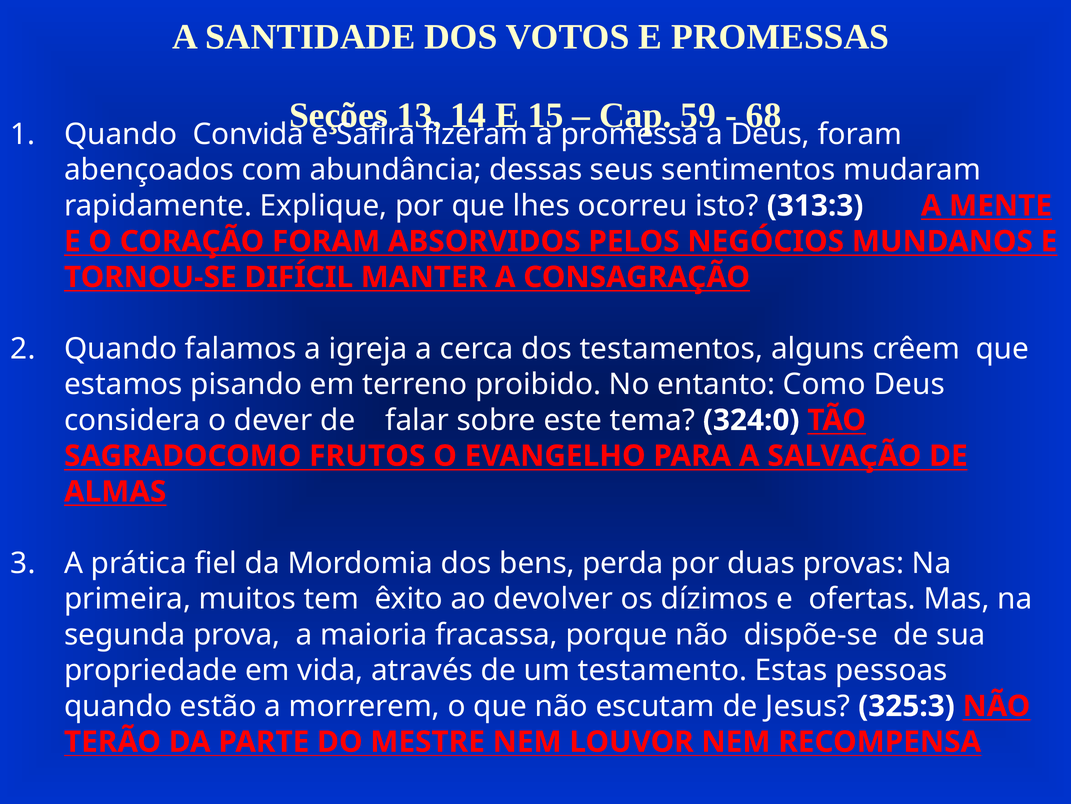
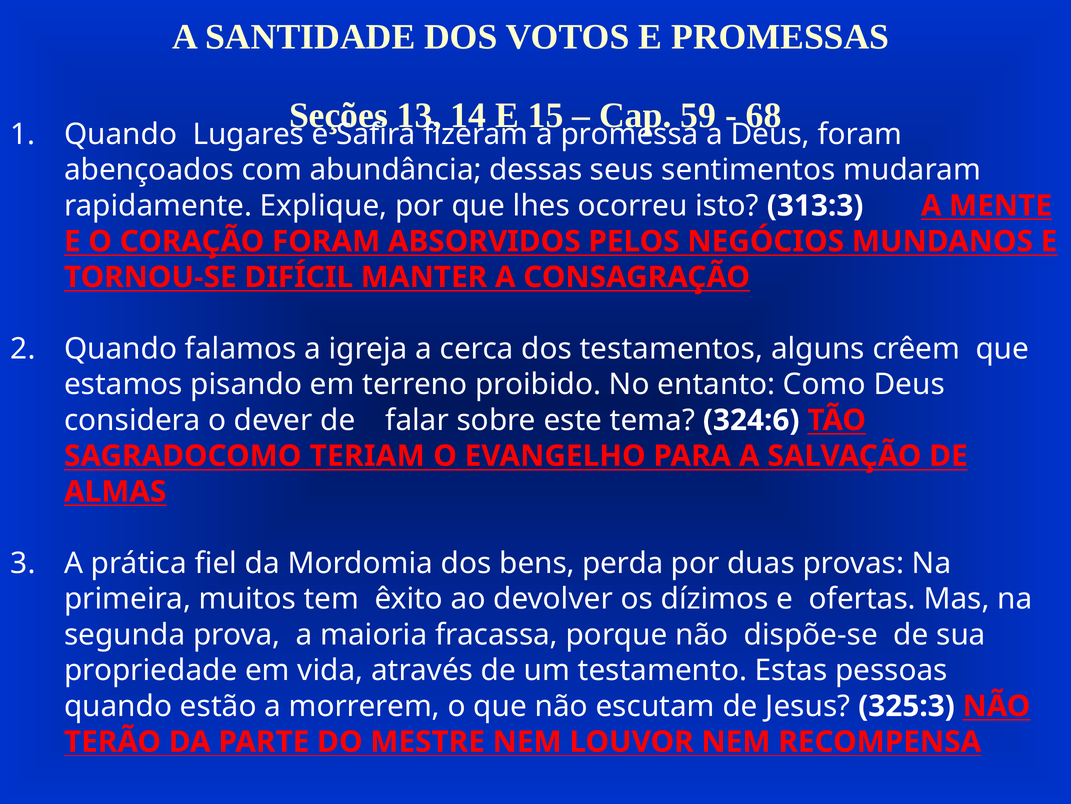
Convida: Convida -> Lugares (248, 134)
324:0: 324:0 -> 324:6 (751, 420)
FRUTOS: FRUTOS -> TERIAM (367, 456)
